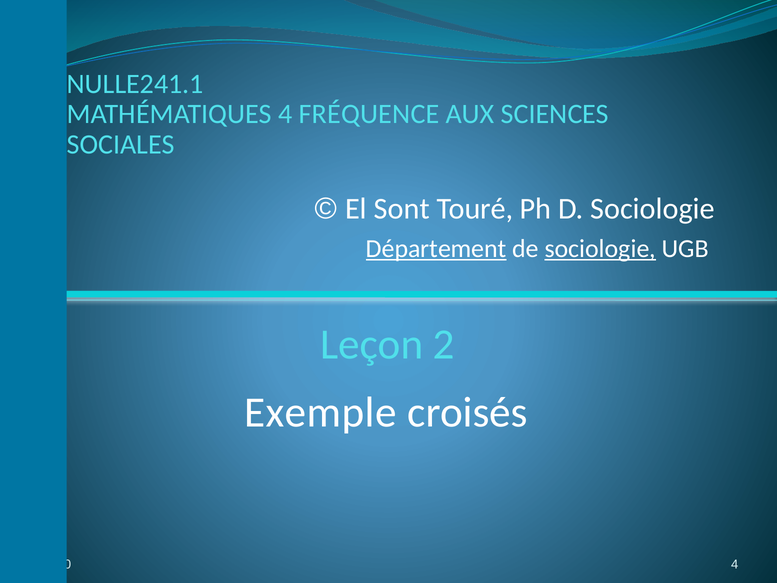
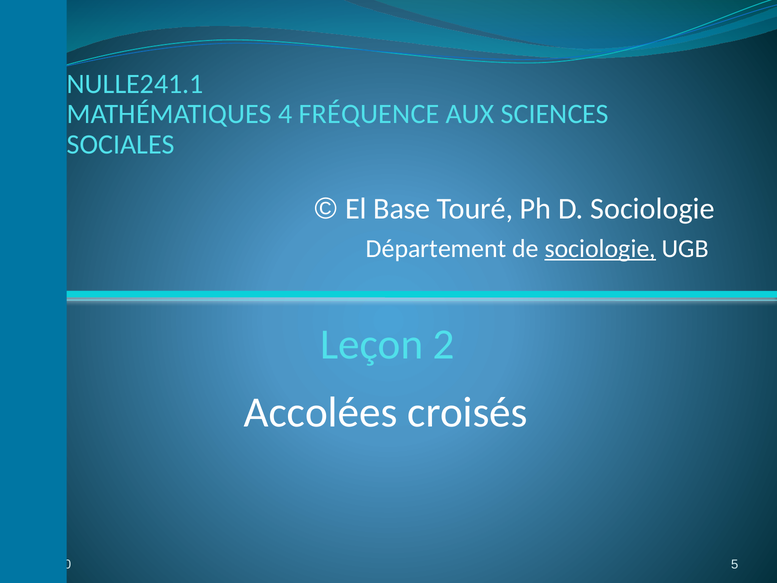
Sont: Sont -> Base (402, 209)
Département underline: present -> none (436, 248)
Exemple: Exemple -> Accolées (321, 412)
4: 4 -> 5 (735, 564)
